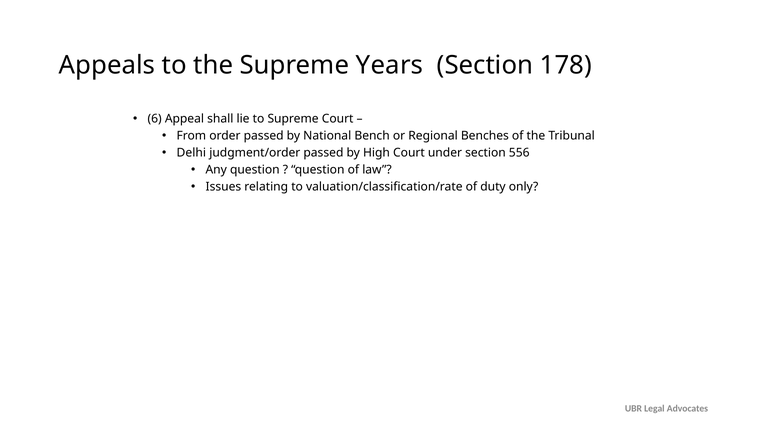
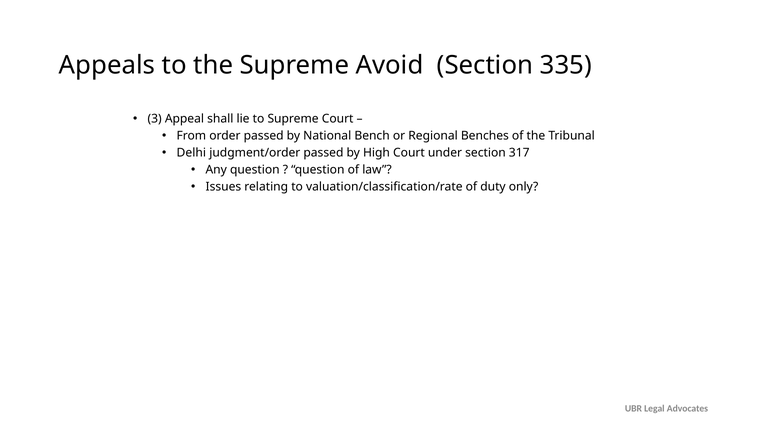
Years: Years -> Avoid (390, 65)
178: 178 -> 335 (566, 65)
6: 6 -> 3 (155, 119)
556: 556 -> 317 (519, 153)
